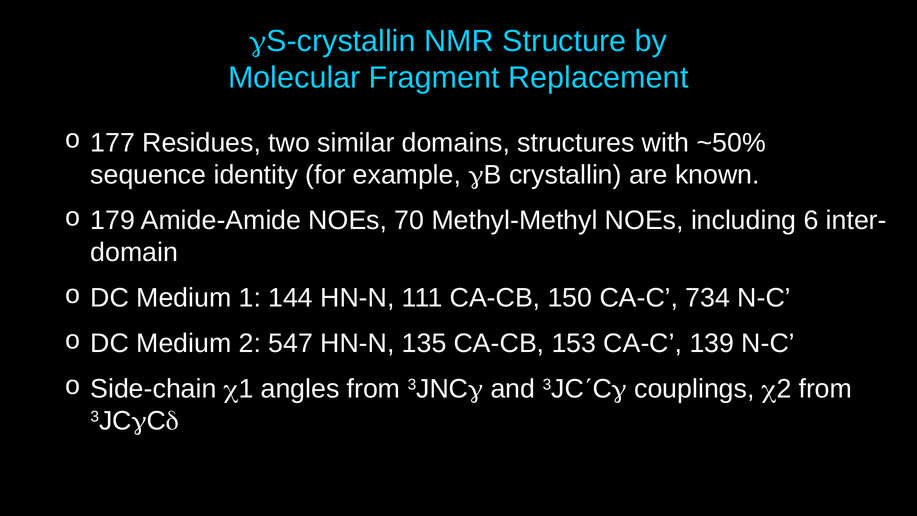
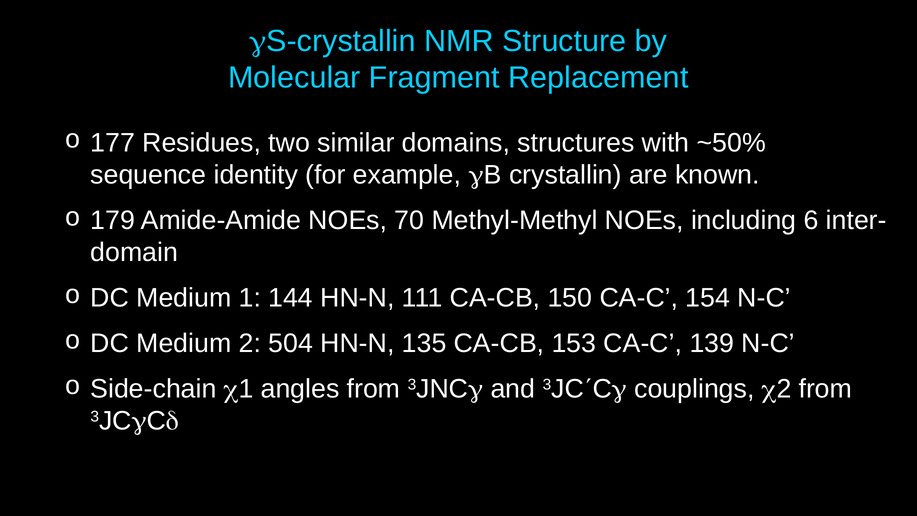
734: 734 -> 154 (708, 298)
547: 547 -> 504 (291, 343)
